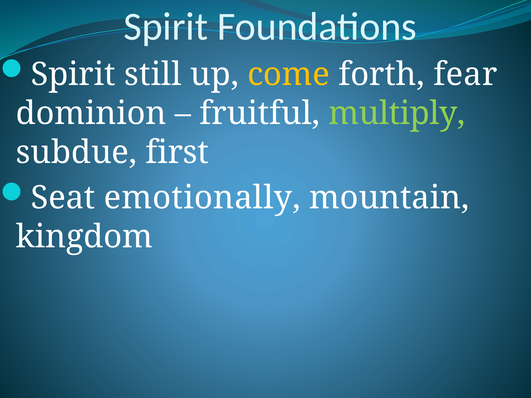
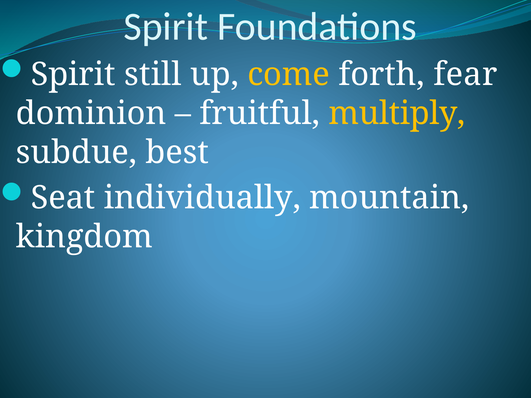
multiply colour: light green -> yellow (397, 114)
first: first -> best (177, 153)
emotionally: emotionally -> individually (202, 198)
